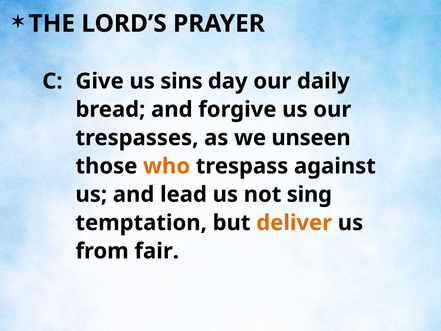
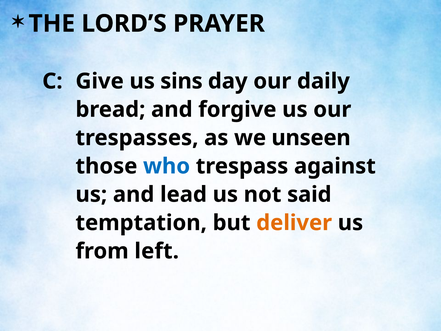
who colour: orange -> blue (167, 166)
sing: sing -> said (309, 194)
fair: fair -> left (157, 251)
